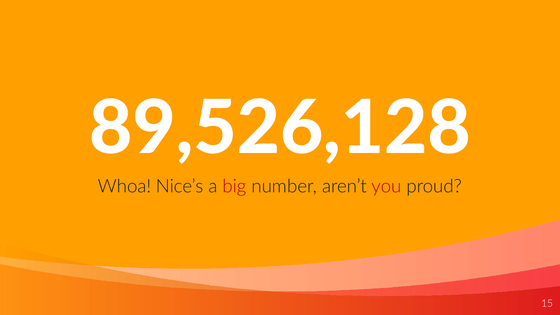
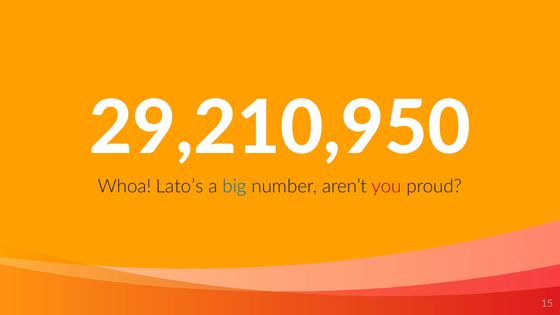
89,526,128: 89,526,128 -> 29,210,950 (280, 128)
Nice’s: Nice’s -> Lato’s (180, 186)
big colour: red -> blue (234, 186)
